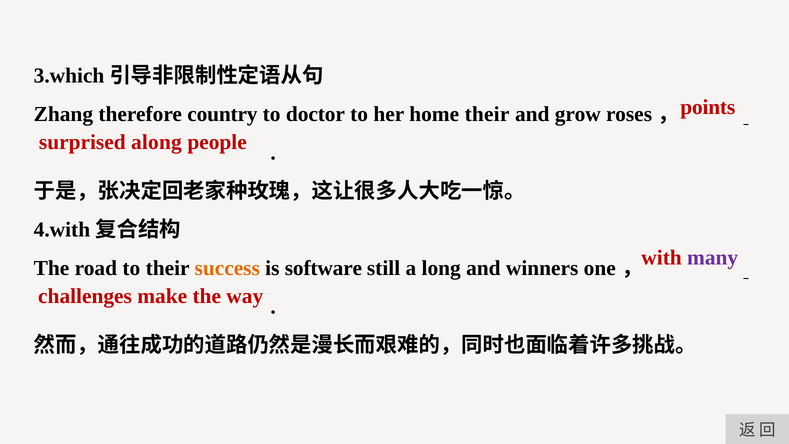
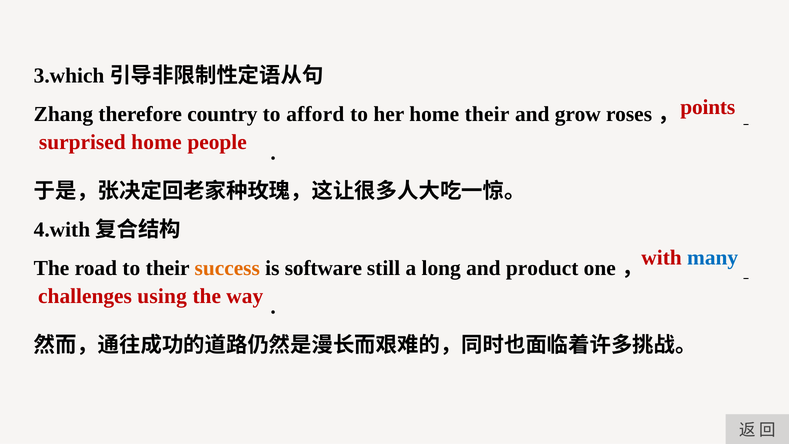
doctor: doctor -> afford (315, 114)
surprised along: along -> home (156, 142)
many colour: purple -> blue (713, 258)
winners: winners -> product (542, 268)
make: make -> using (162, 296)
